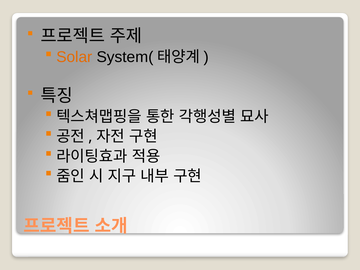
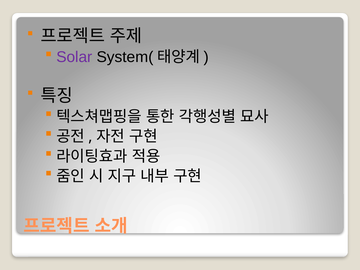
Solar colour: orange -> purple (74, 57)
